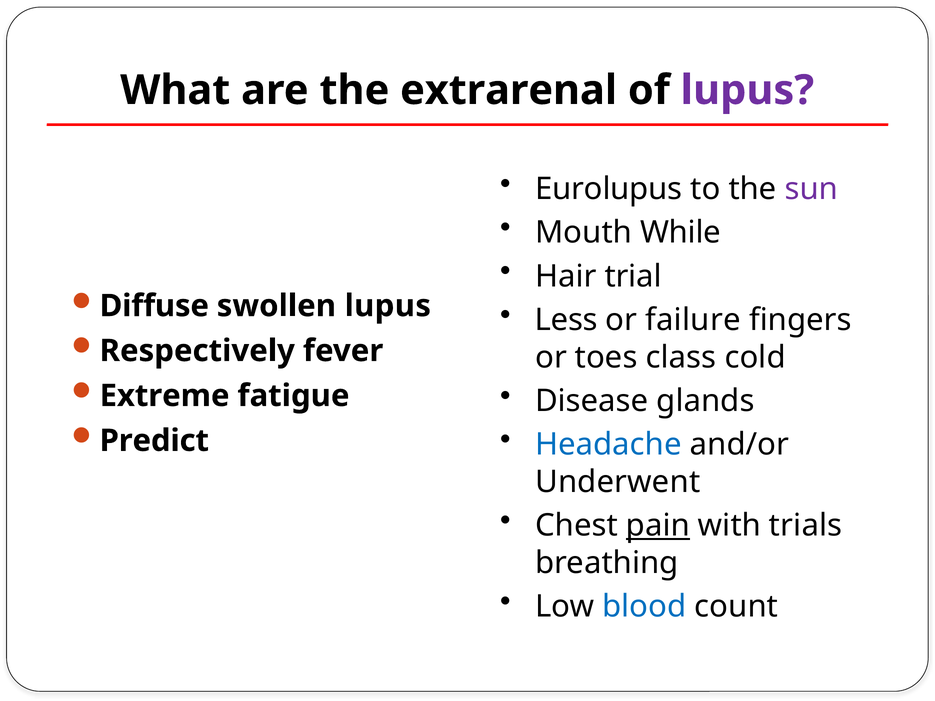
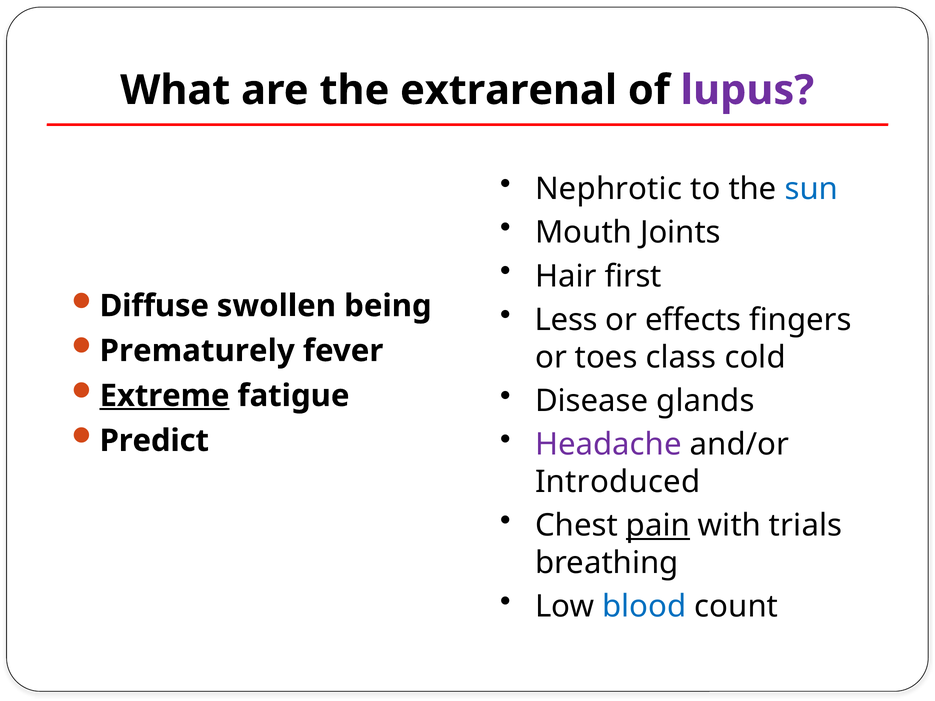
Eurolupus: Eurolupus -> Nephrotic (609, 189)
sun colour: purple -> blue (811, 189)
While: While -> Joints (680, 233)
trial: trial -> first (633, 276)
swollen lupus: lupus -> being (388, 306)
failure: failure -> effects (693, 320)
Respectively: Respectively -> Prematurely (197, 351)
Extreme underline: none -> present (165, 396)
Headache colour: blue -> purple (608, 445)
Underwent: Underwent -> Introduced (618, 482)
